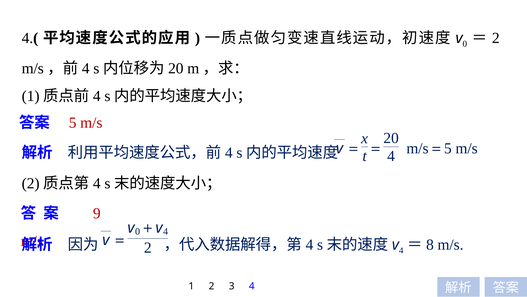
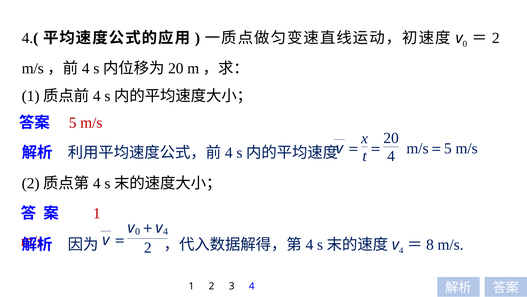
9: 9 -> 1 (97, 213)
